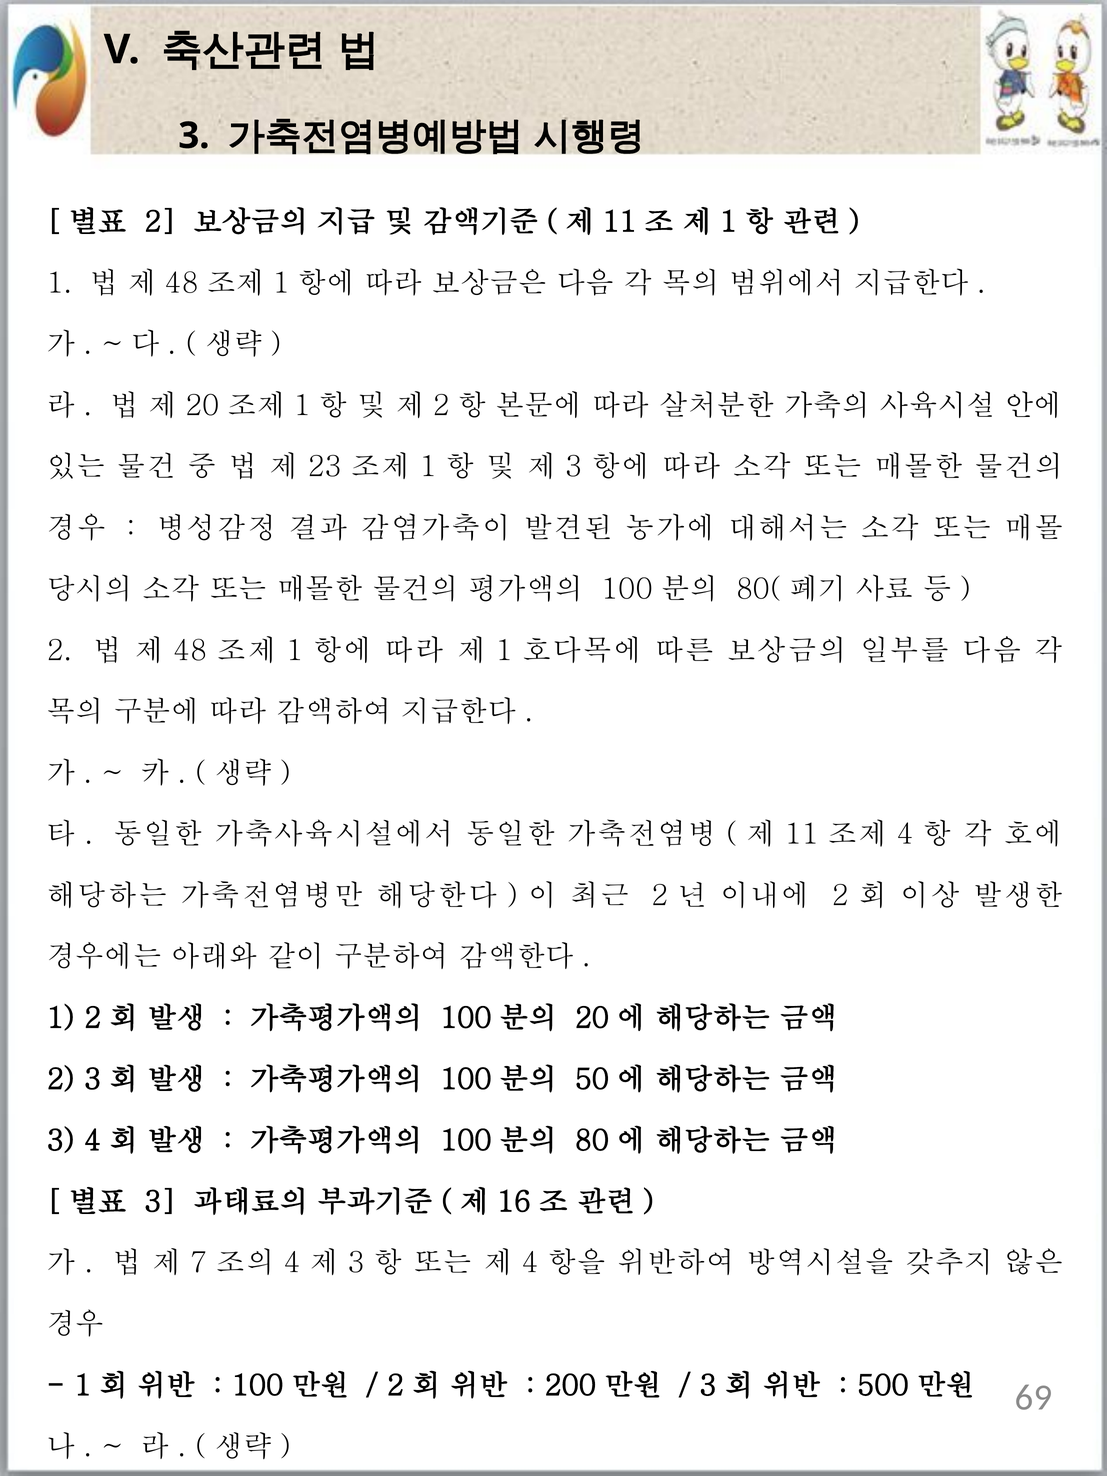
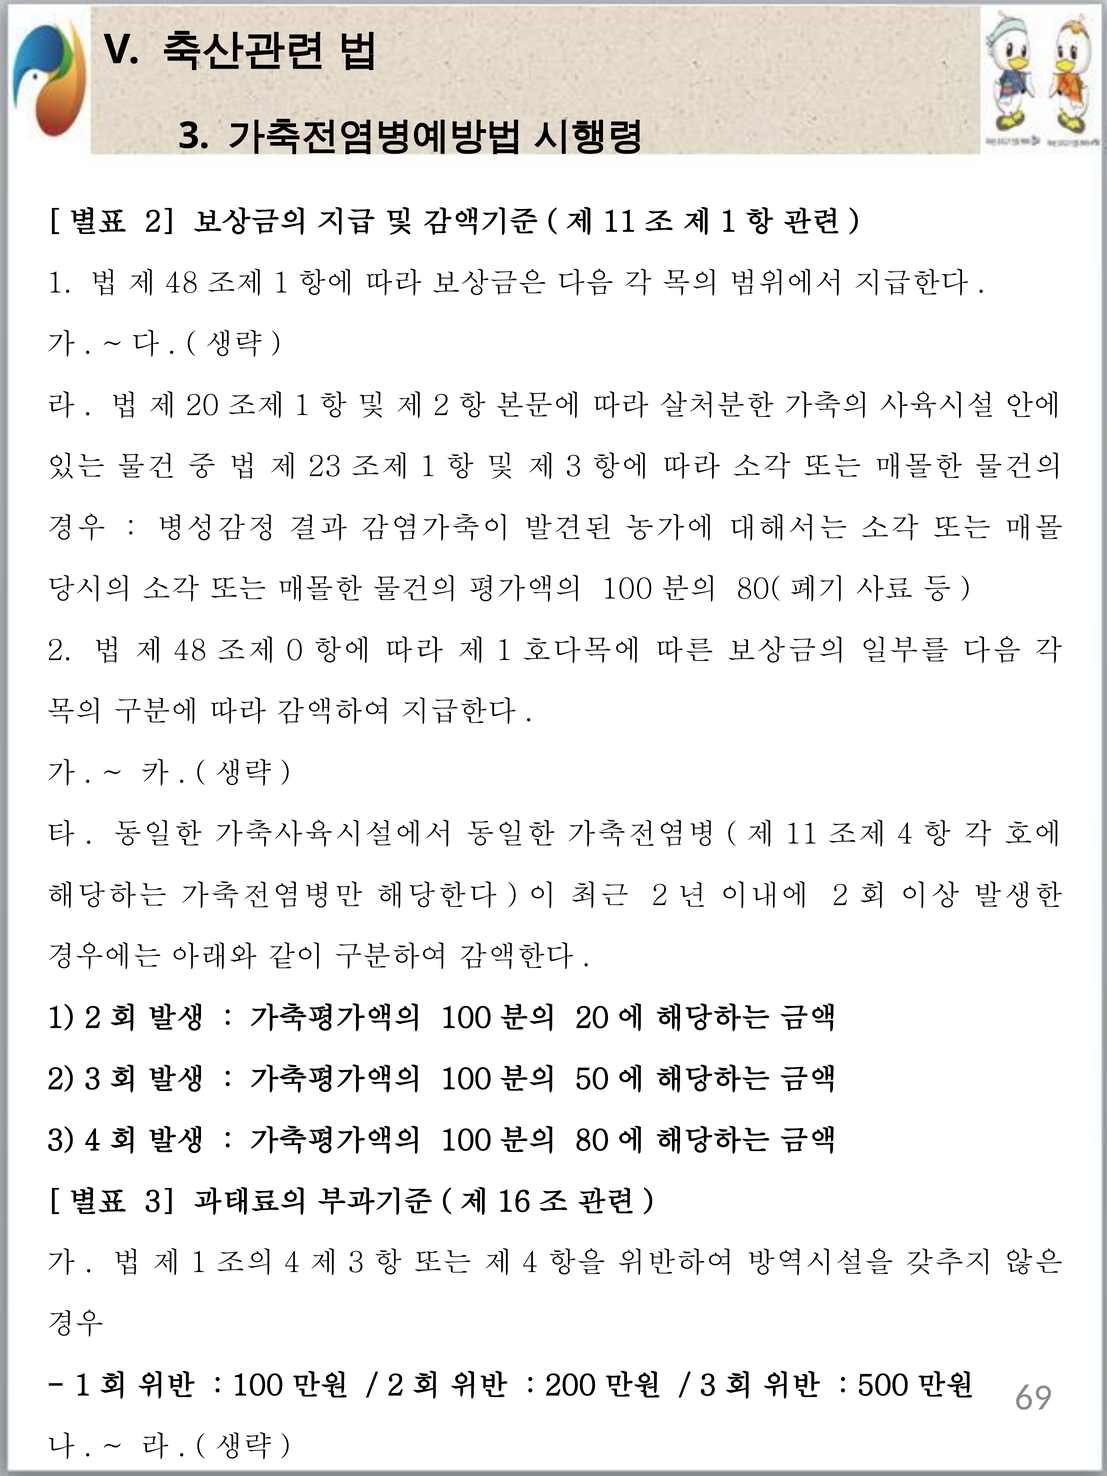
1: 1 -> 0 (295, 651)
7: 7 -> 1 (199, 1263)
